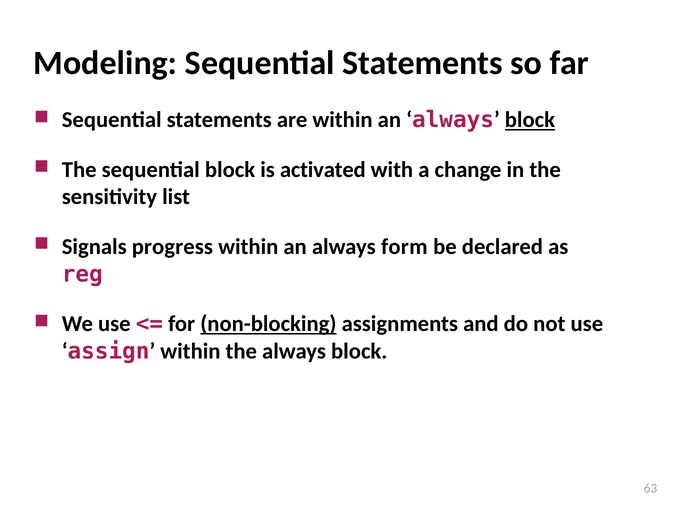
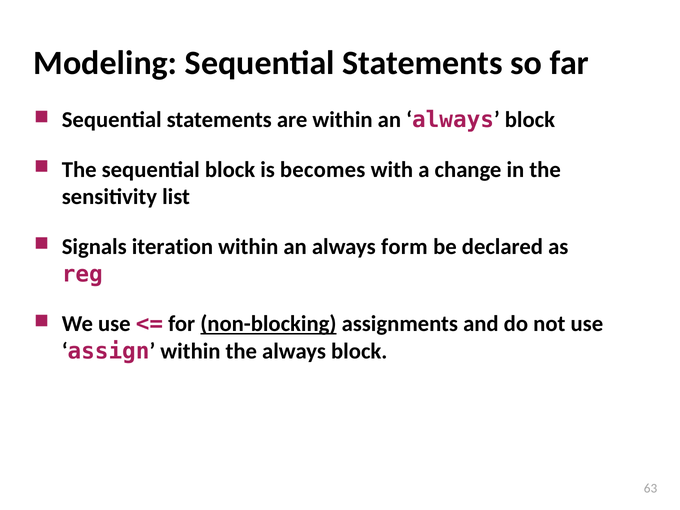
block underline: present -> none (530, 120)
activated: activated -> becomes (323, 170)
progress: progress -> iteration (172, 247)
